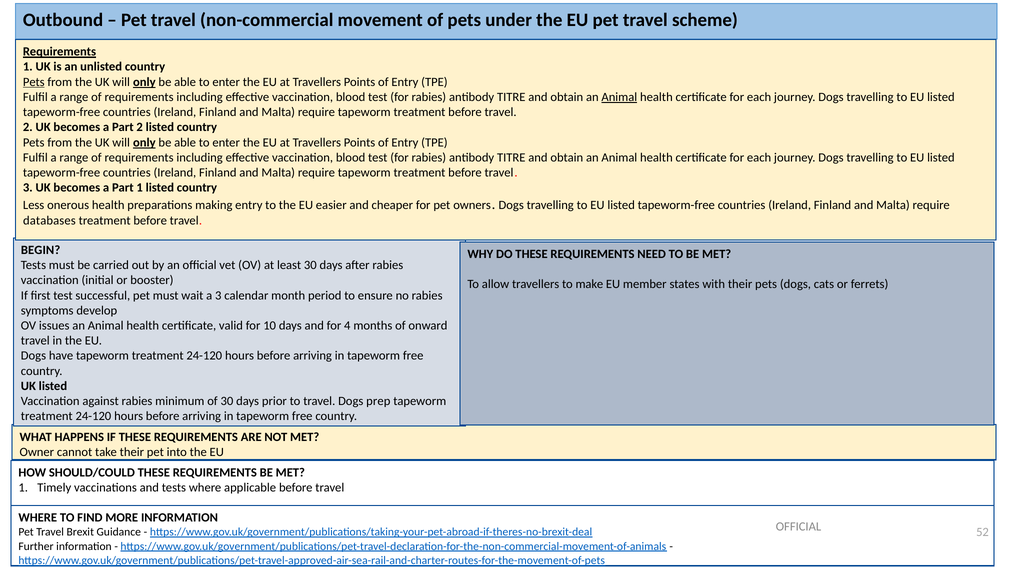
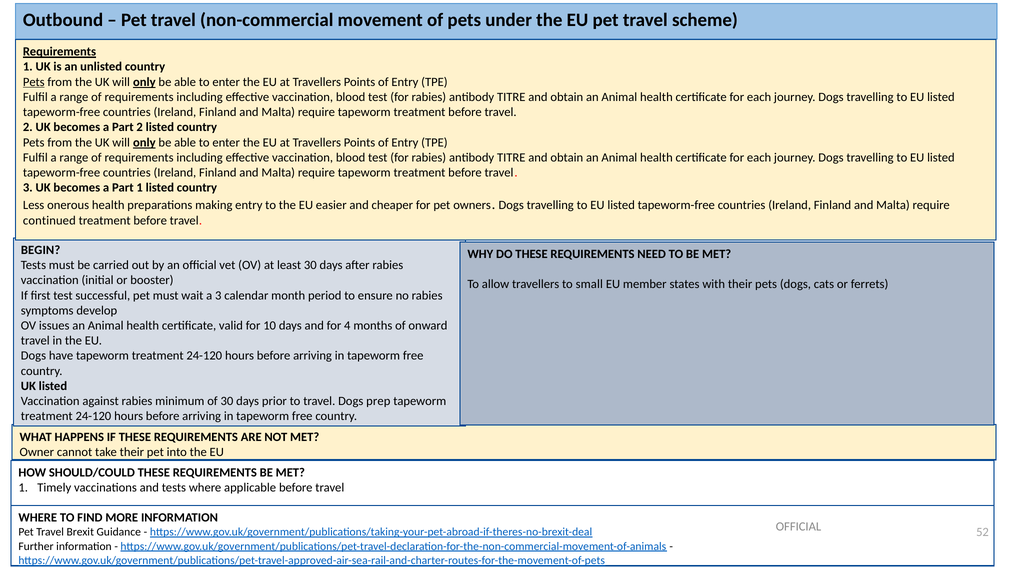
Animal underline: present -> none (619, 97)
databases: databases -> continued (49, 221)
make: make -> small (589, 285)
